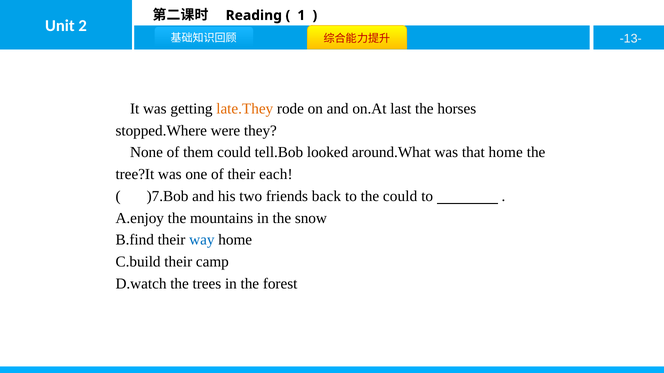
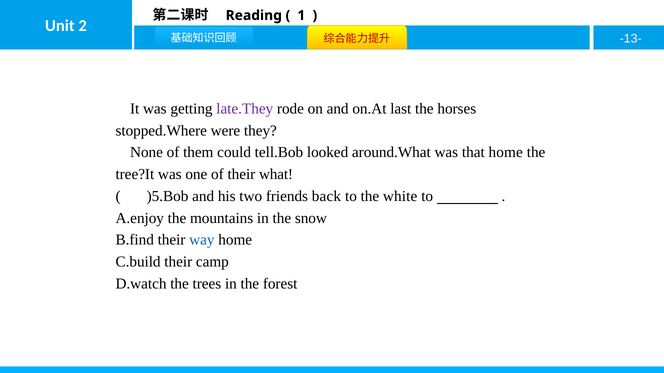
late.They colour: orange -> purple (245, 109)
each: each -> what (276, 175)
)7.Bob: )7.Bob -> )5.Bob (168, 196)
the could: could -> white (400, 196)
